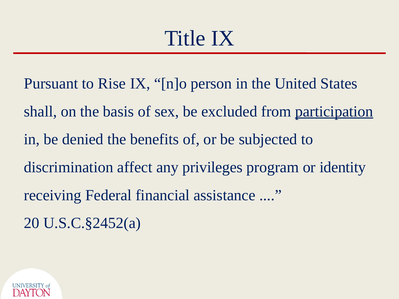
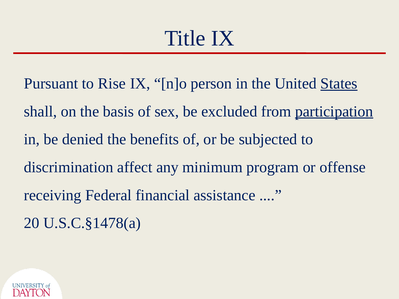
States underline: none -> present (339, 84)
privileges: privileges -> minimum (213, 167)
identity: identity -> offense (343, 167)
U.S.C.§2452(a: U.S.C.§2452(a -> U.S.C.§1478(a (92, 223)
